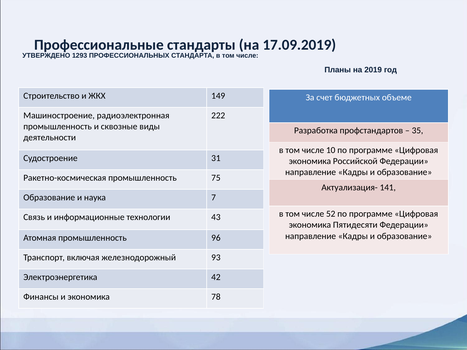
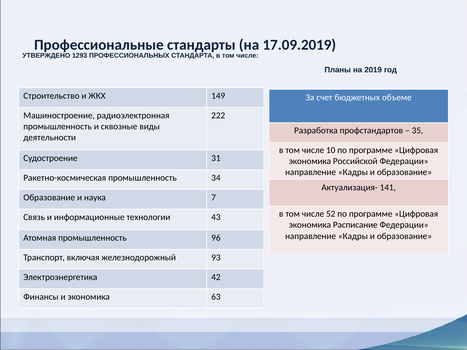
75: 75 -> 34 (216, 178)
Пятидесяти: Пятидесяти -> Расписание (355, 225)
78: 78 -> 63 (216, 297)
